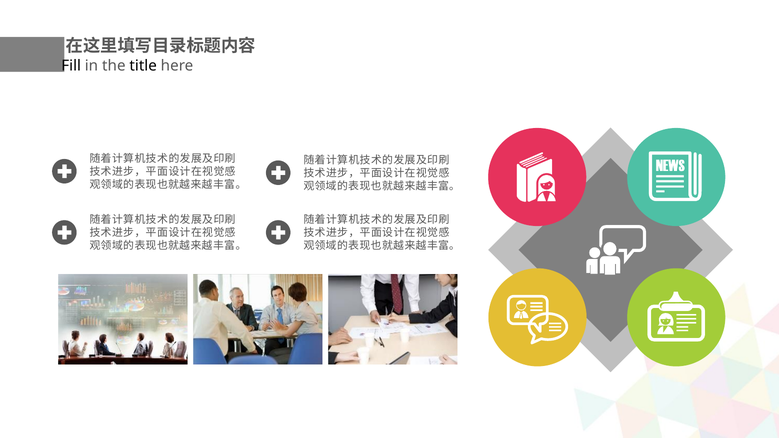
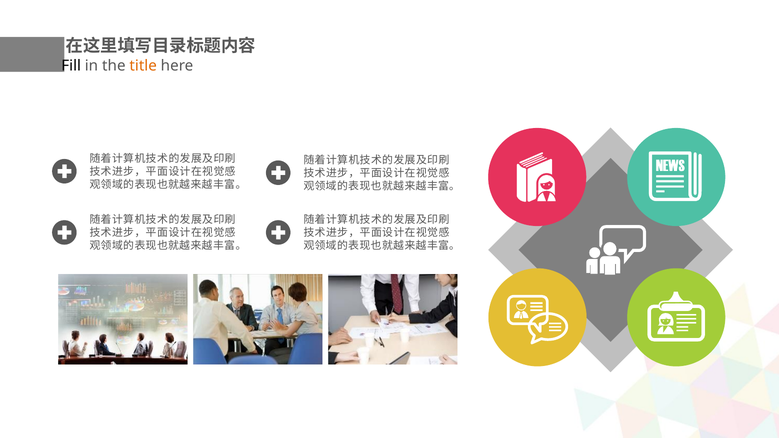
title colour: black -> orange (143, 66)
